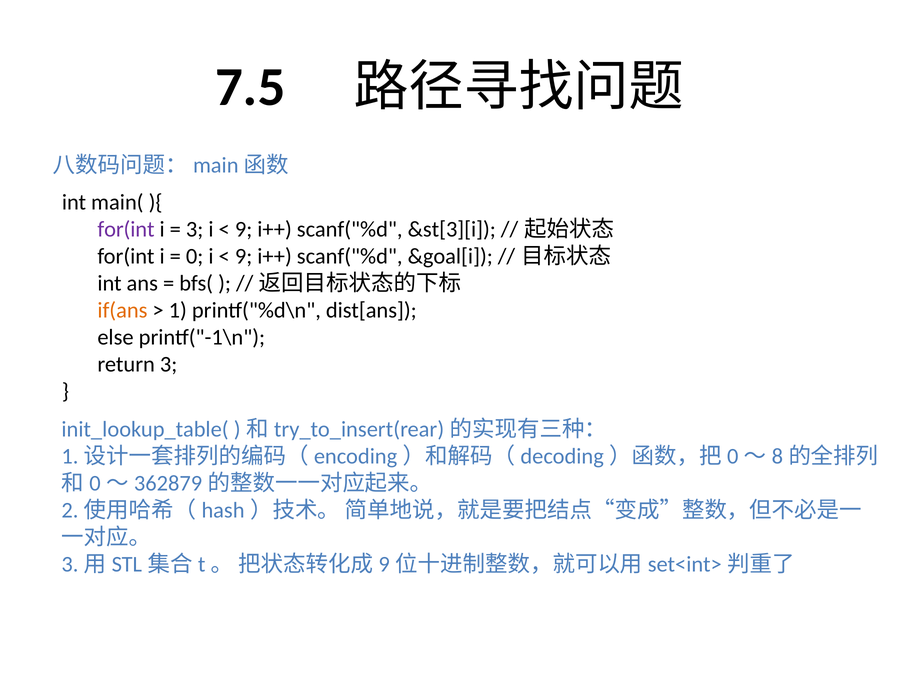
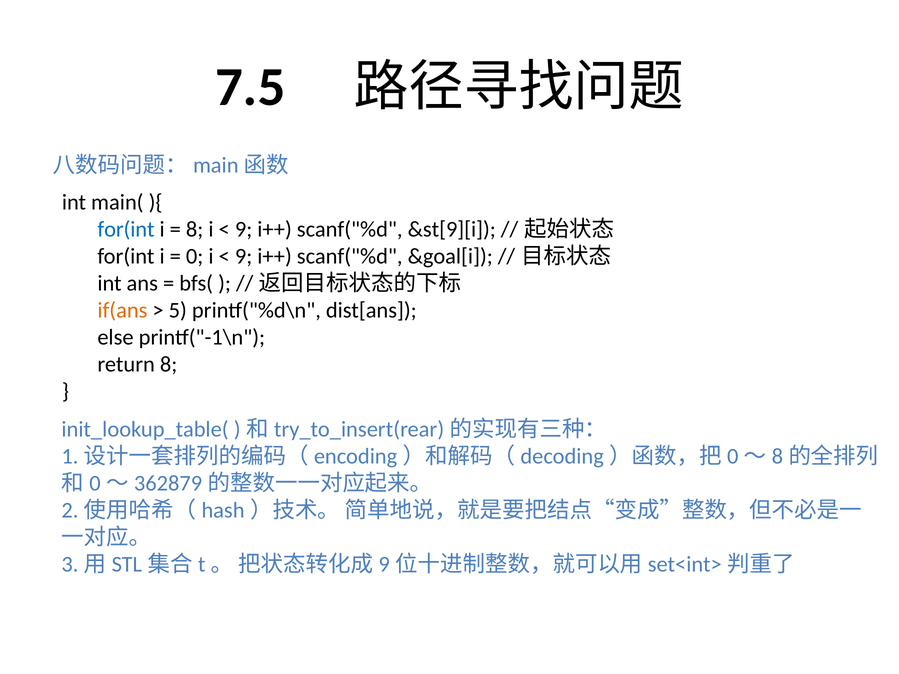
for(int colour: purple -> blue (126, 230)
3: 3 -> 8 (195, 230)
&st[3][i: &st[3][i -> &st[9][i (452, 230)
1: 1 -> 5 (178, 310)
return 3: 3 -> 8 (169, 364)
